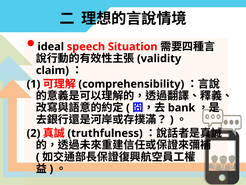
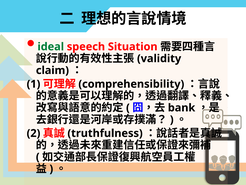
ideal colour: black -> green (51, 47)
